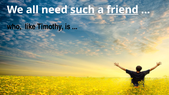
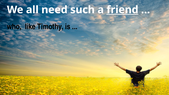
such underline: present -> none (82, 10)
